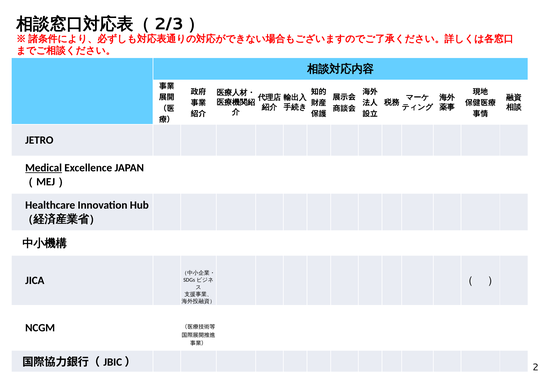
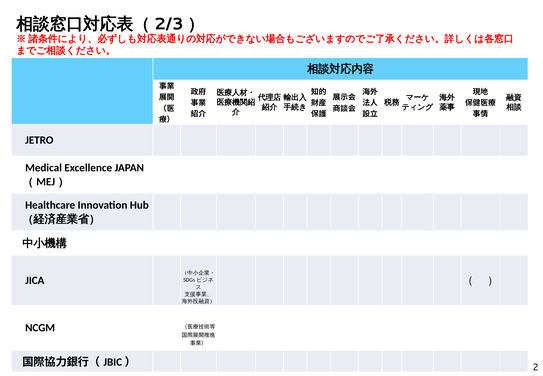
Medical underline: present -> none (44, 168)
